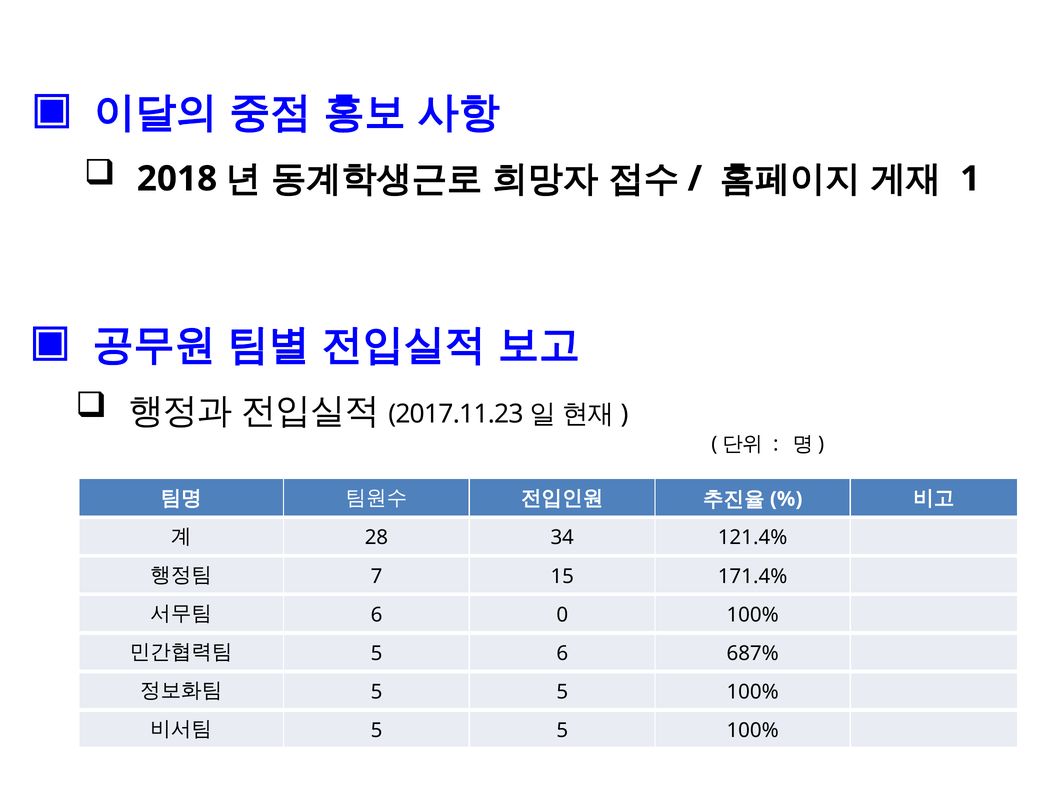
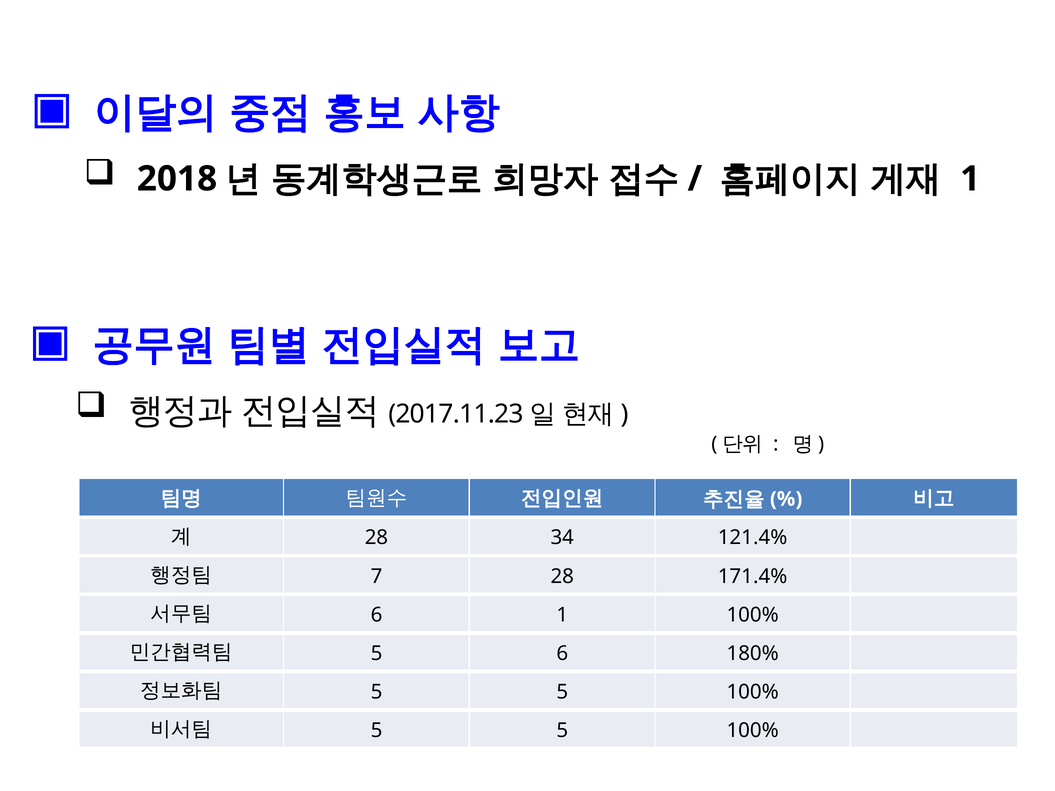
7 15: 15 -> 28 (562, 576)
6 0: 0 -> 1 (562, 615)
687%: 687% -> 180% (753, 654)
